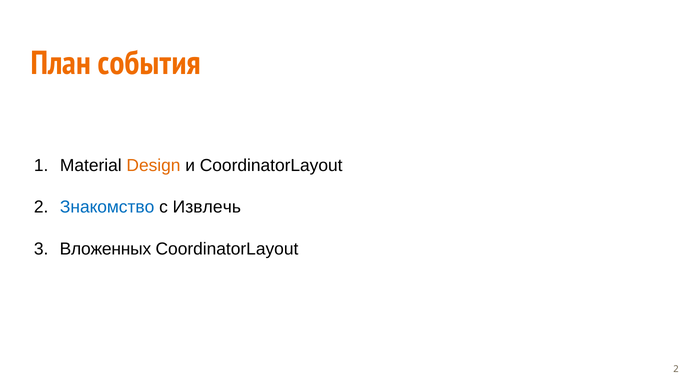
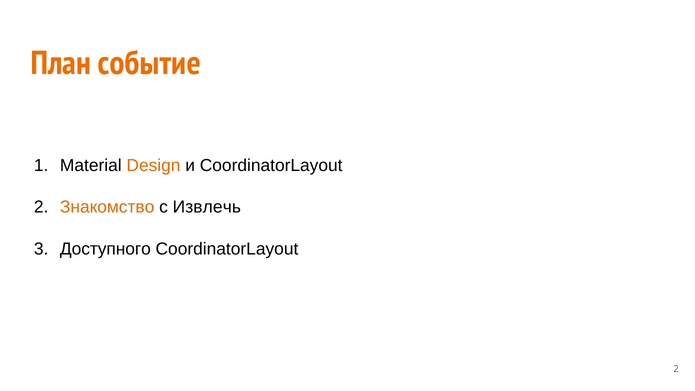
события: события -> событие (149, 63)
Знакомство colour: blue -> orange (107, 207)
Вложенных: Вложенных -> Доступного (105, 249)
